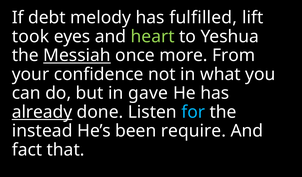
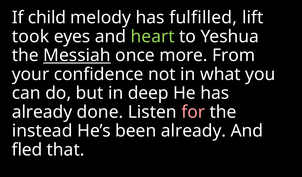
debt: debt -> child (47, 18)
gave: gave -> deep (148, 93)
already underline: present -> none (42, 112)
for colour: light blue -> pink (193, 112)
been require: require -> already (193, 131)
fact: fact -> fled (27, 150)
